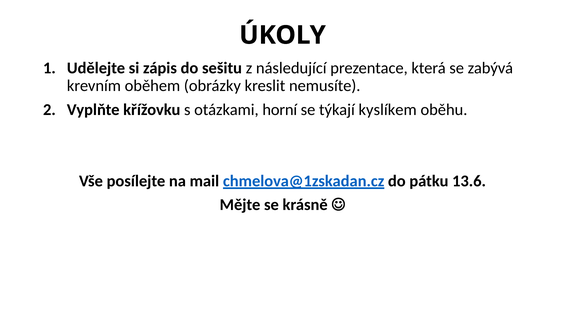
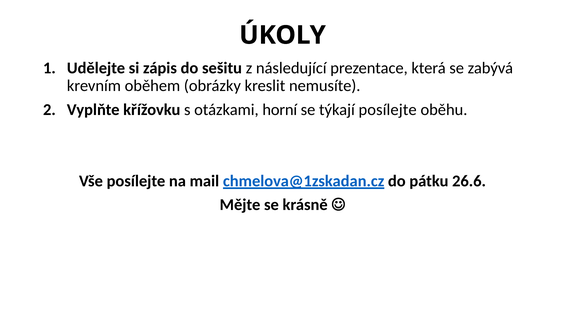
týkají kyslíkem: kyslíkem -> posílejte (388, 110)
13.6: 13.6 -> 26.6 (469, 181)
